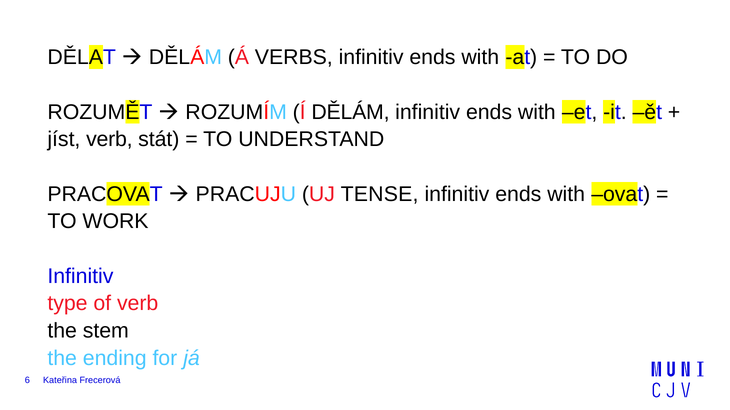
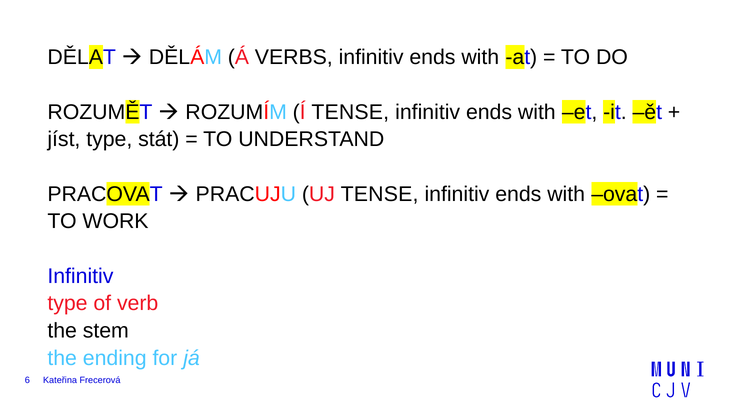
Í DĚLÁM: DĚLÁM -> TENSE (350, 112)
jíst verb: verb -> type (109, 140)
